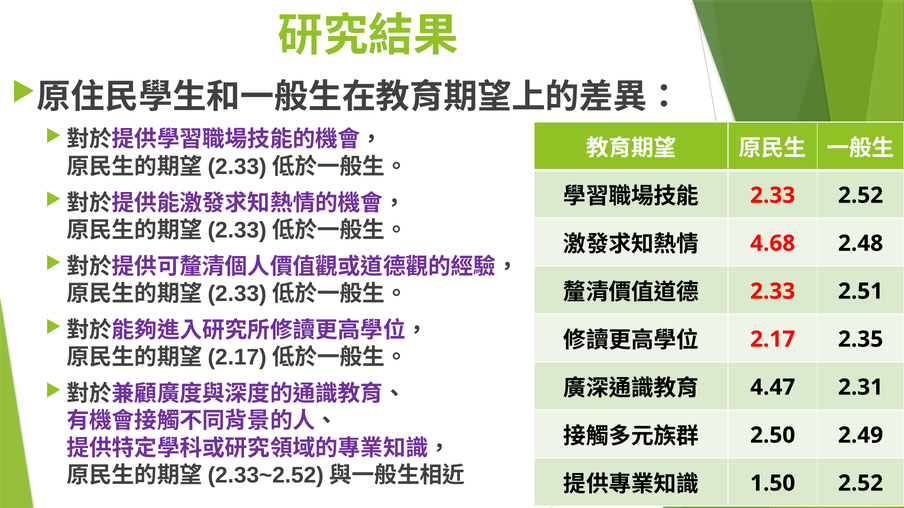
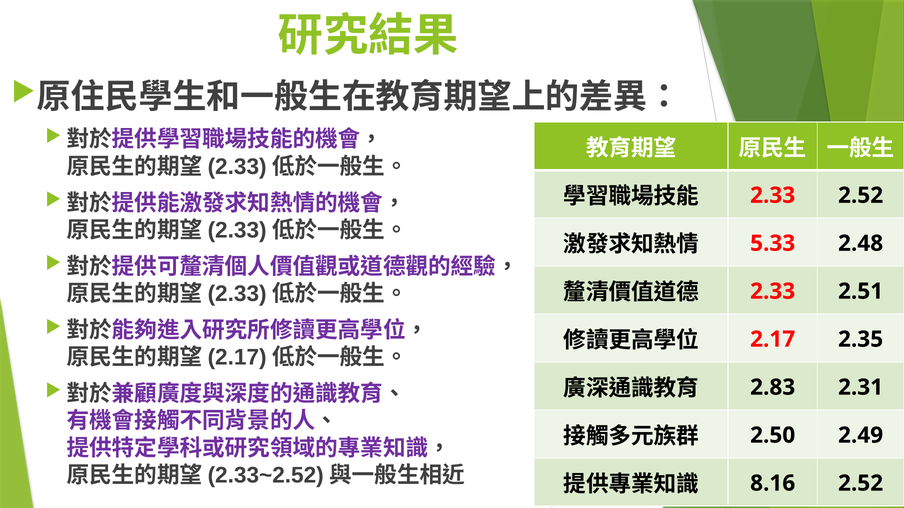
4.68: 4.68 -> 5.33 (773, 244)
4.47: 4.47 -> 2.83 (773, 388)
1.50: 1.50 -> 8.16 (773, 484)
